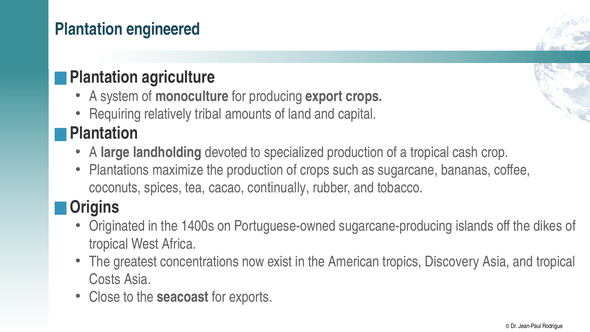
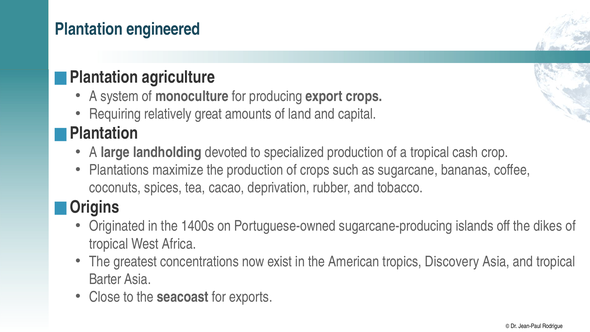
tribal: tribal -> great (208, 114)
continually: continually -> deprivation (279, 188)
Costs: Costs -> Barter (105, 279)
